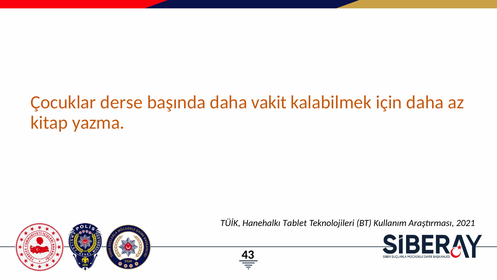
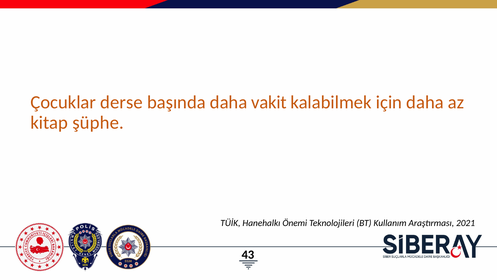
yazma: yazma -> şüphe (98, 122)
Tablet: Tablet -> Önemi (295, 223)
